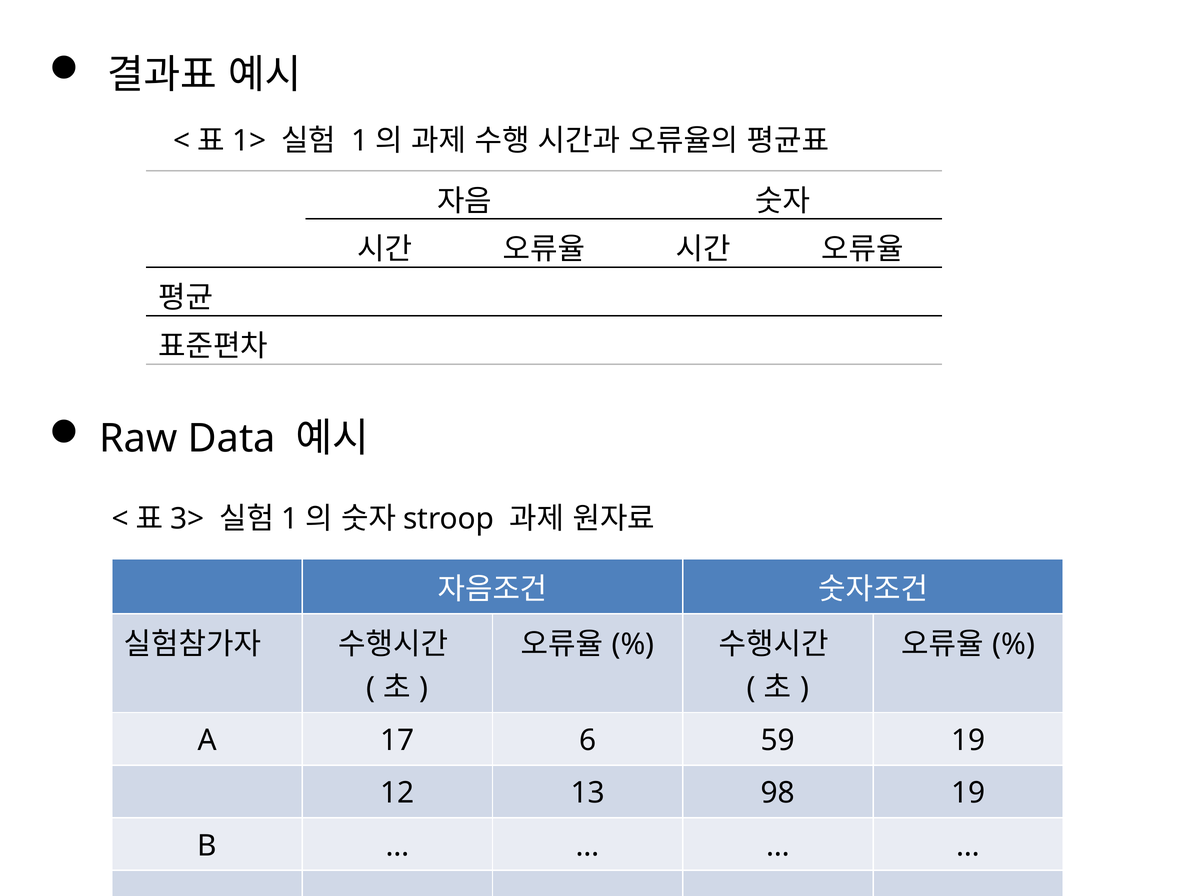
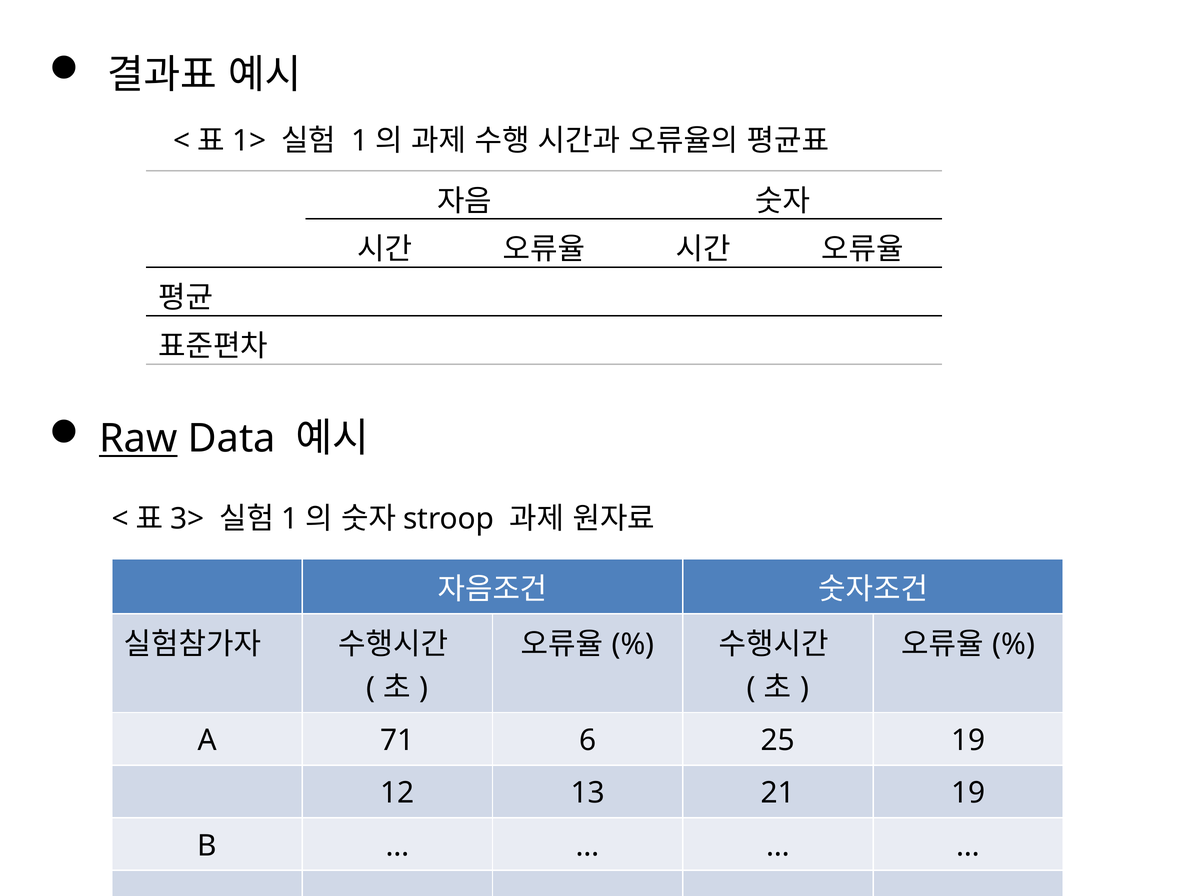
Raw underline: none -> present (138, 439)
17: 17 -> 71 (397, 740)
59: 59 -> 25 (778, 740)
98: 98 -> 21 (778, 793)
